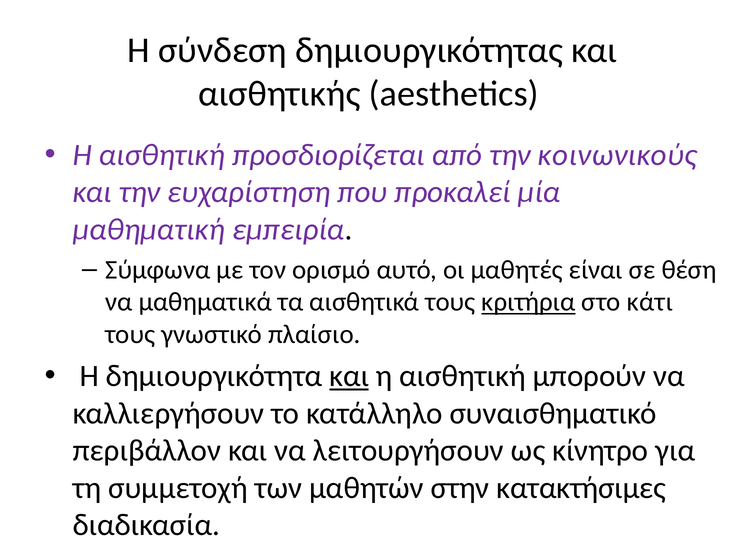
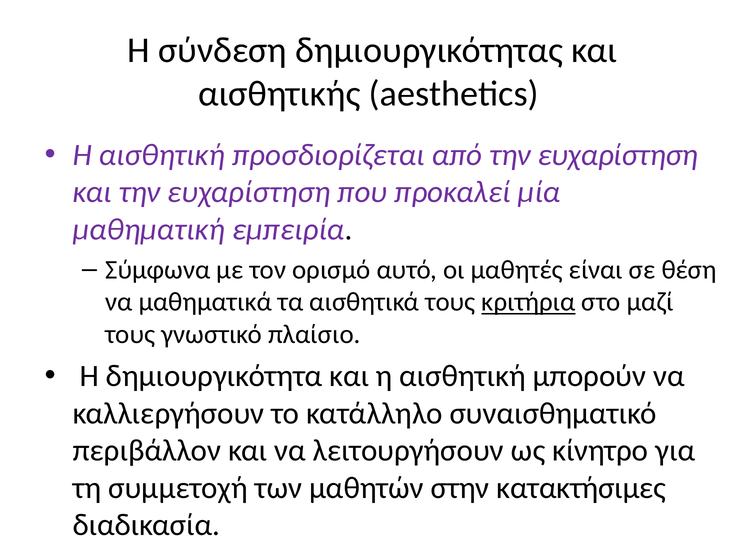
από την κοινωνικούς: κοινωνικούς -> ευχαρίστηση (618, 155)
κάτι: κάτι -> μαζί (650, 302)
και underline: present -> none (349, 376)
